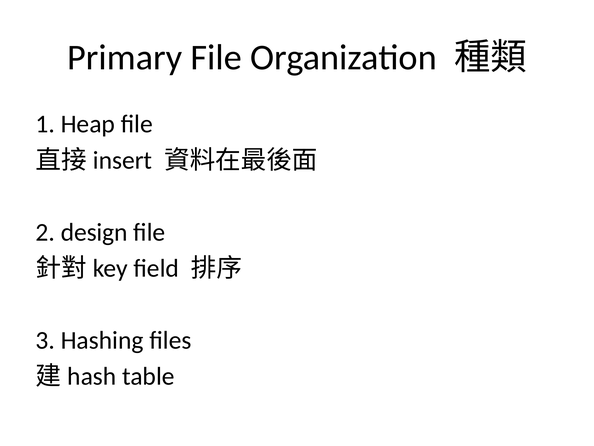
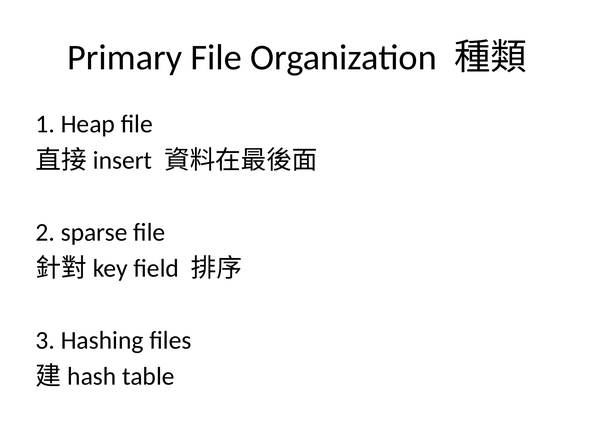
design: design -> sparse (94, 232)
